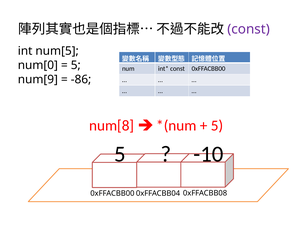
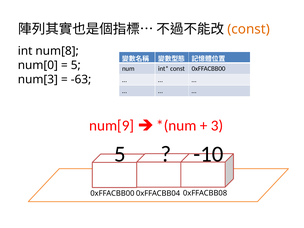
const colour: purple -> orange (249, 29)
num[5: num[5 -> num[8 (57, 51)
num[9: num[9 -> num[3 (38, 79)
-86: -86 -> -63 (81, 79)
num[8: num[8 -> num[9 (112, 126)
5: 5 -> 3 (217, 126)
